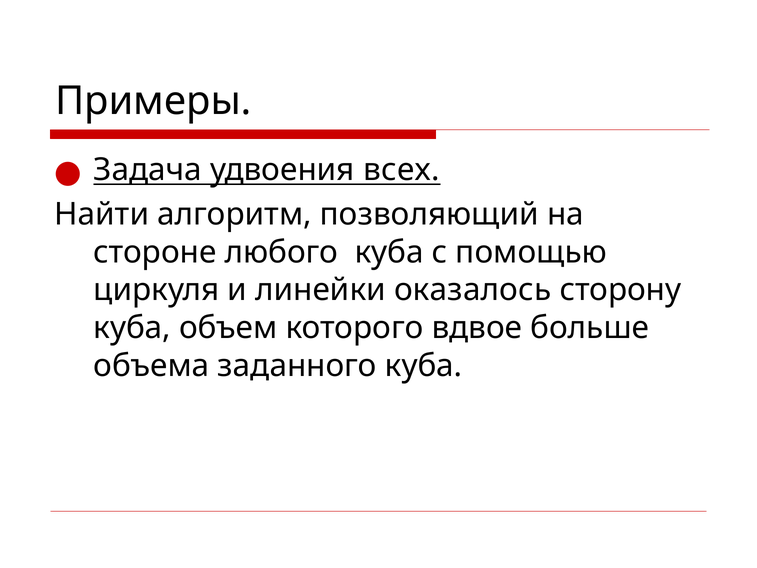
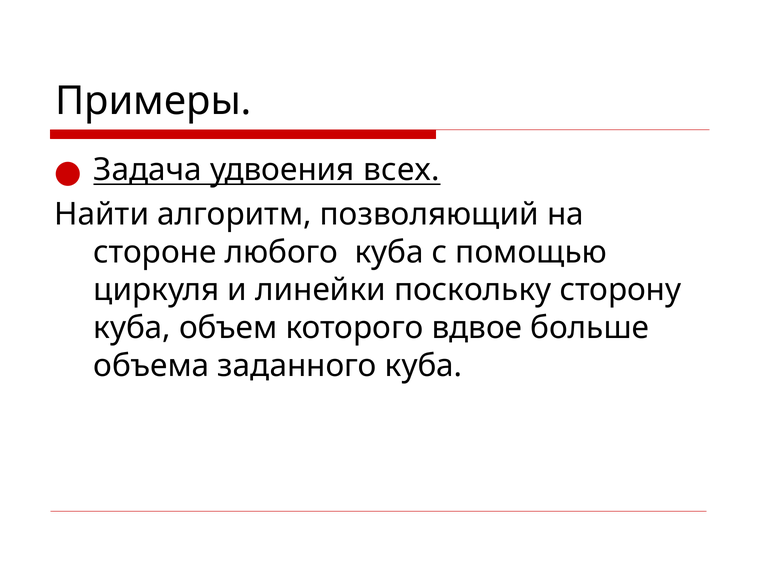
оказалось: оказалось -> поскольку (473, 290)
